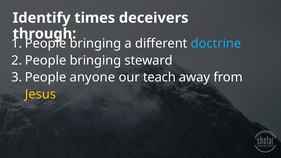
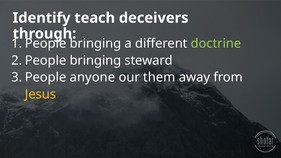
times: times -> teach (95, 18)
doctrine colour: light blue -> light green (216, 43)
teach: teach -> them (159, 77)
